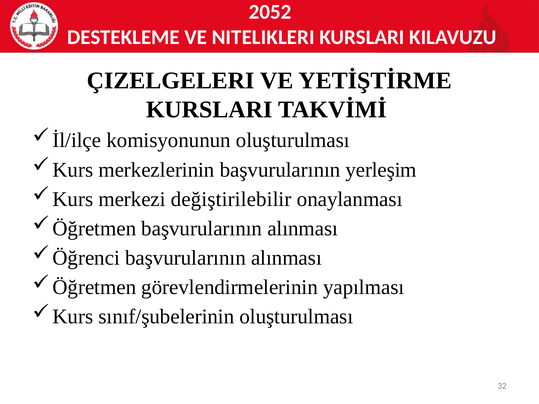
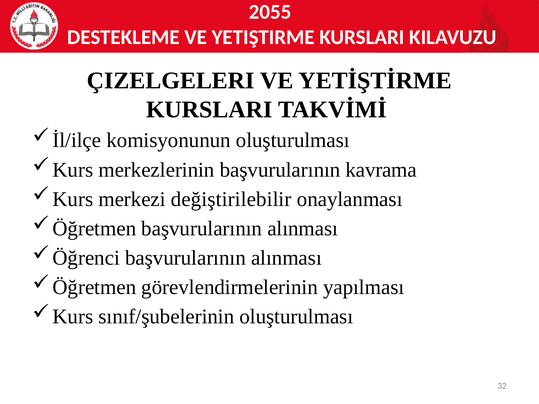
2052: 2052 -> 2055 (270, 12)
NITELIKLERI: NITELIKLERI -> YETIŞTIRME (263, 37)
yerleşim: yerleşim -> kavrama (381, 170)
